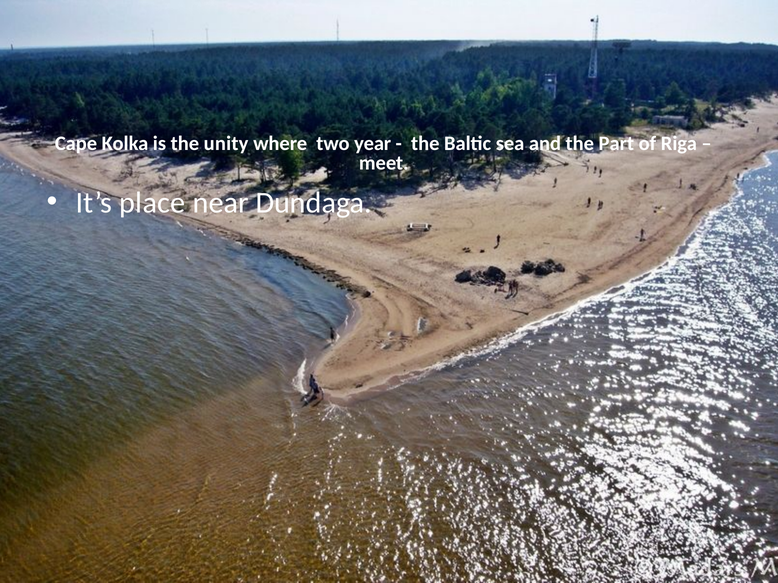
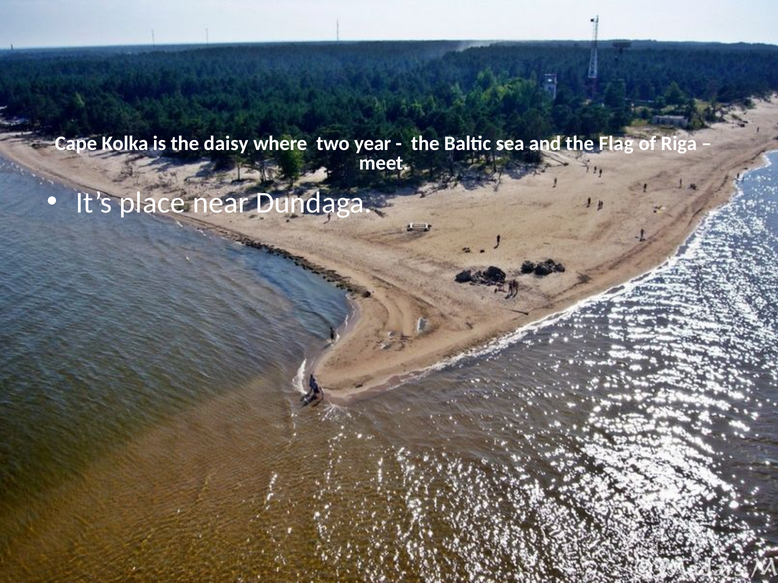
unity: unity -> daisy (226, 144)
Part: Part -> Flag (616, 144)
